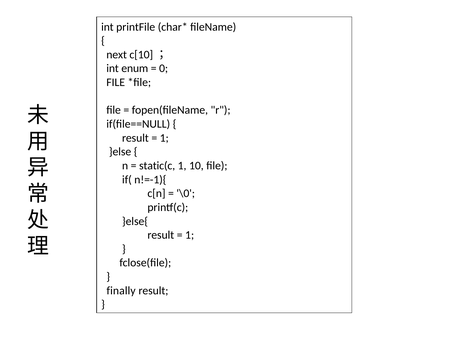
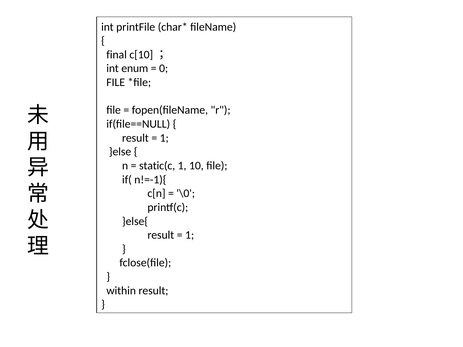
next: next -> final (117, 55)
finally: finally -> within (121, 291)
